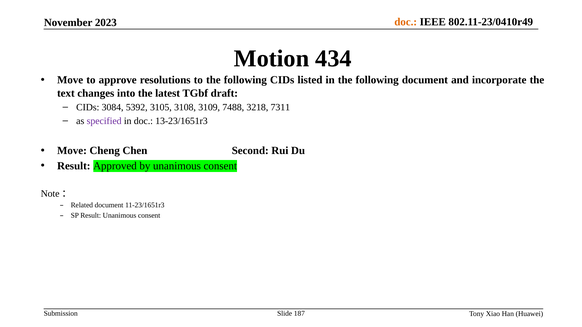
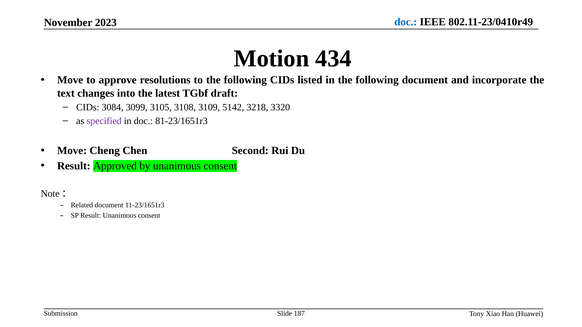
doc colour: orange -> blue (406, 22)
5392: 5392 -> 3099 (137, 107)
7488: 7488 -> 5142 (233, 107)
7311: 7311 -> 3320 (280, 107)
13-23/1651r3: 13-23/1651r3 -> 81-23/1651r3 (181, 121)
